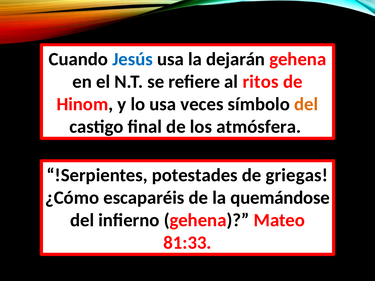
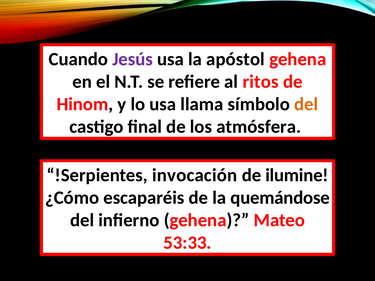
Jesús colour: blue -> purple (133, 59)
dejarán: dejarán -> apóstol (235, 59)
veces: veces -> llama (202, 104)
potestades: potestades -> invocación (195, 175)
griegas: griegas -> ilumine (297, 175)
81:33: 81:33 -> 53:33 (187, 243)
